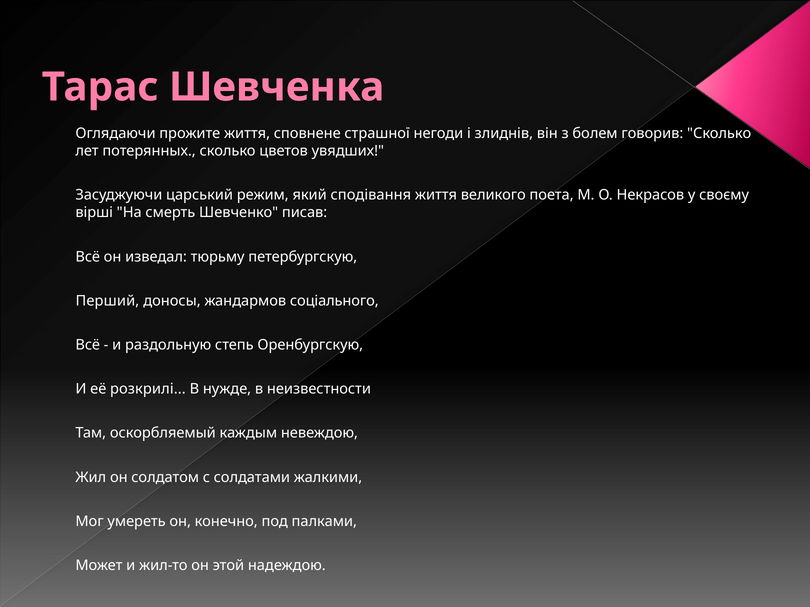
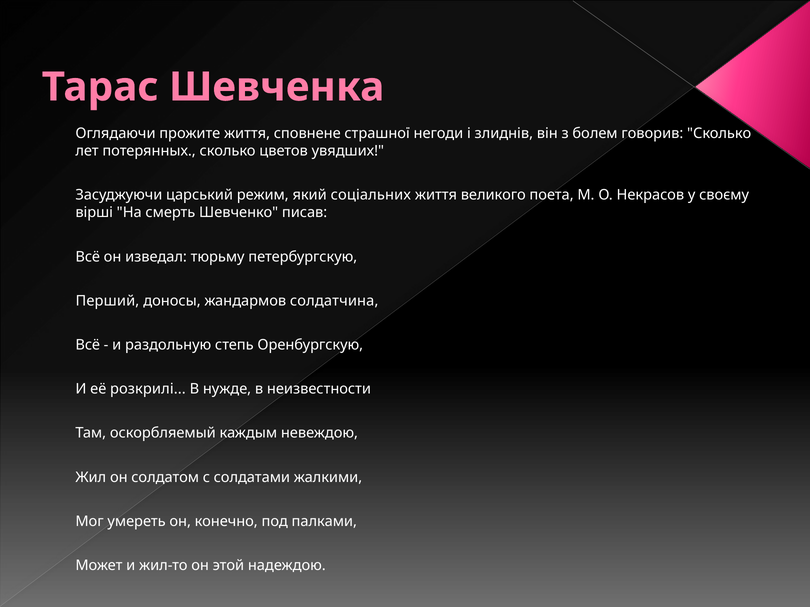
сподівання: сподівання -> соціальних (371, 195)
соціального: соціального -> солдатчина (334, 301)
